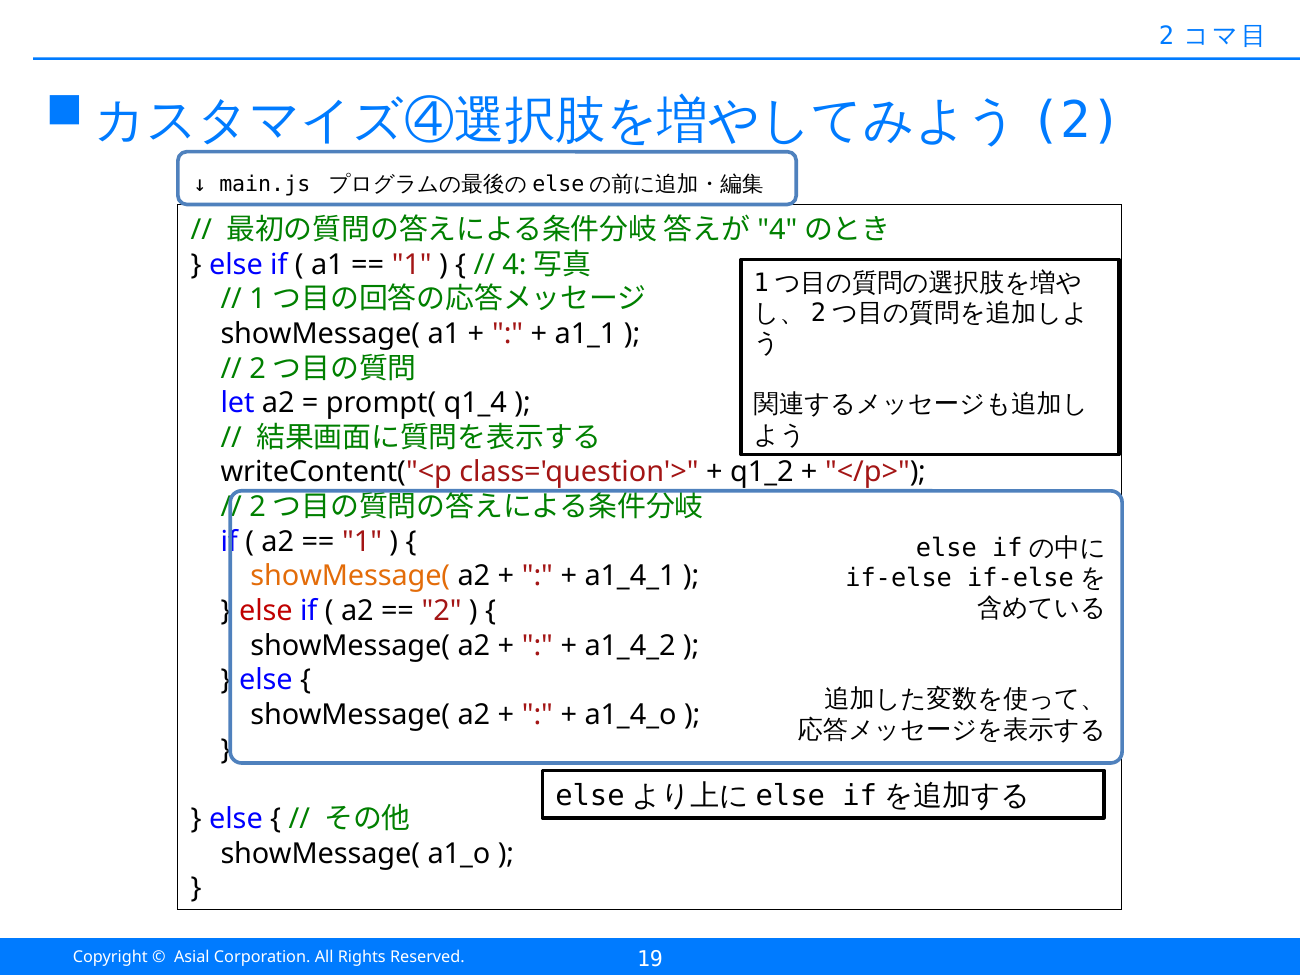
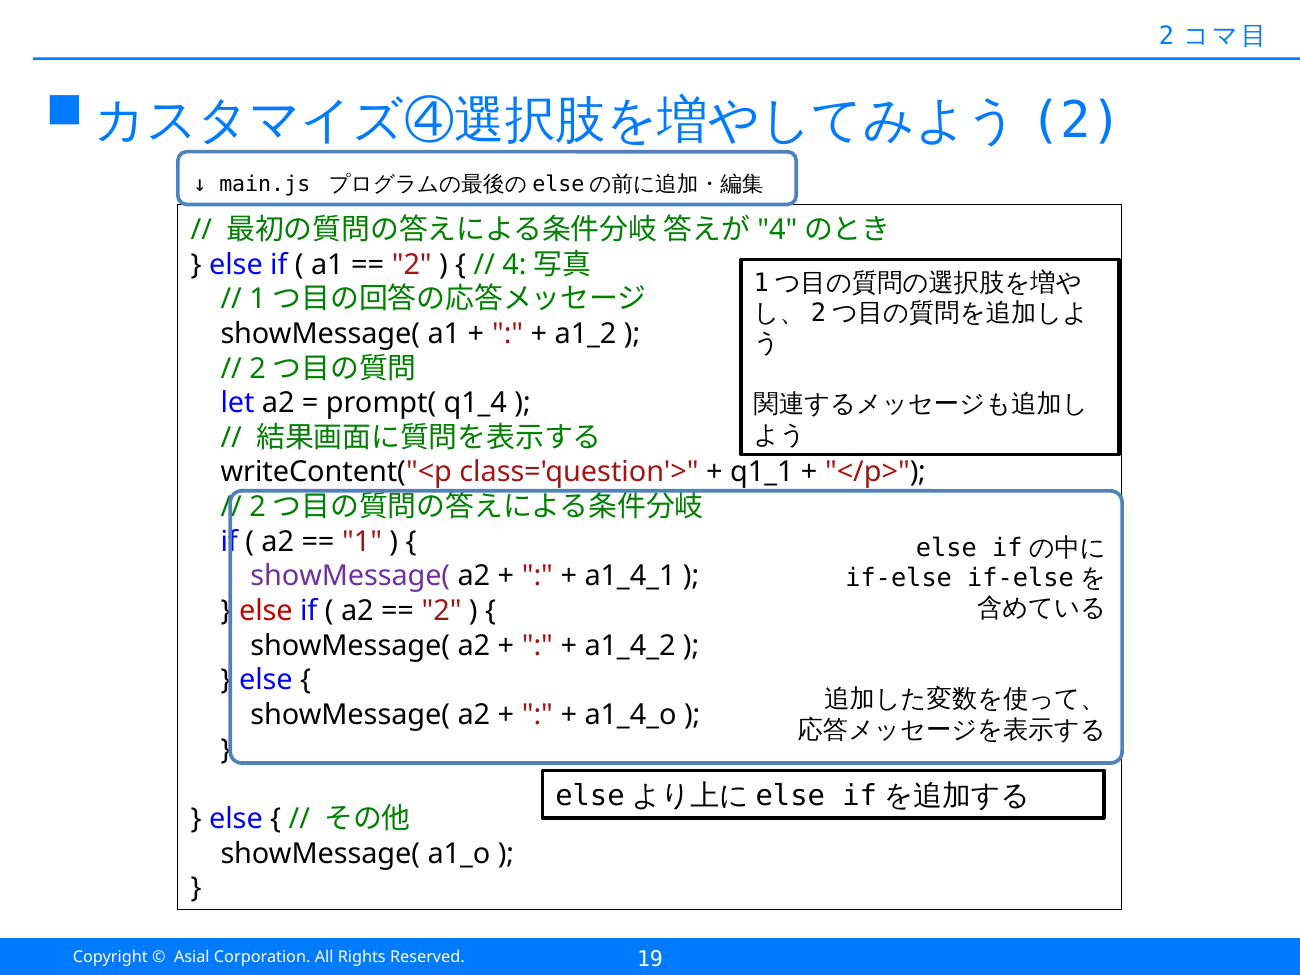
1: 1 -> 2 (412, 265)
a1_1: a1_1 -> a1_2 (586, 334)
q1_2: q1_2 -> q1_1 (762, 472)
showMessage( colour: orange -> purple (350, 576)
